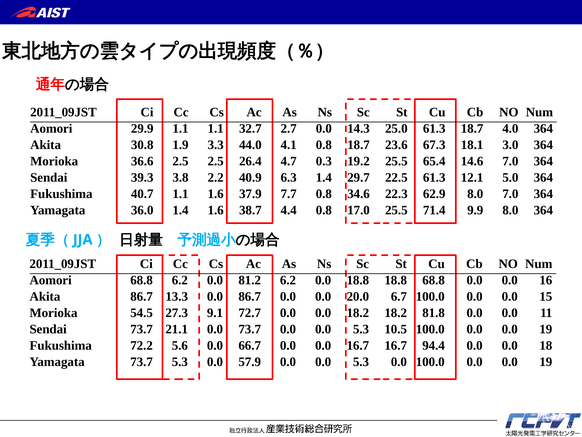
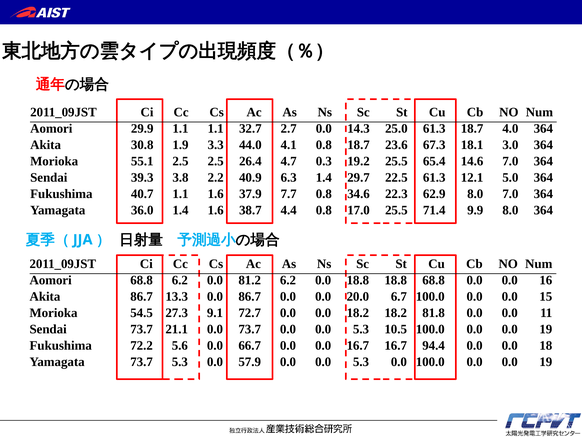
36.6: 36.6 -> 55.1 (142, 161)
